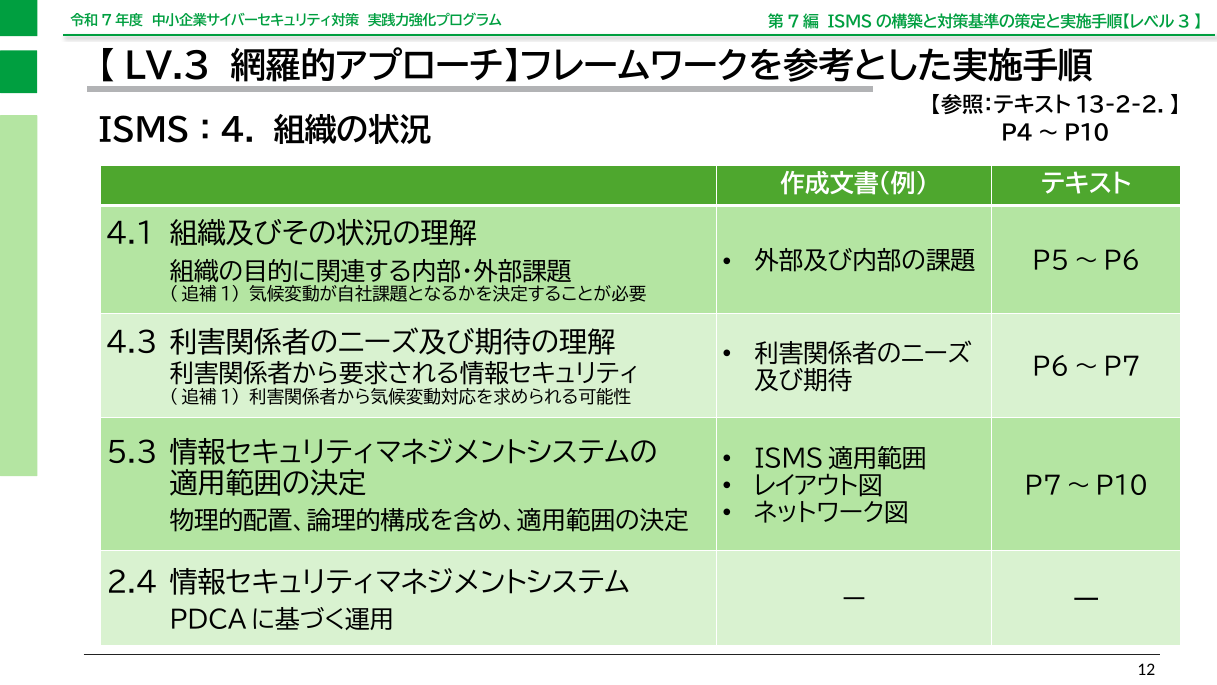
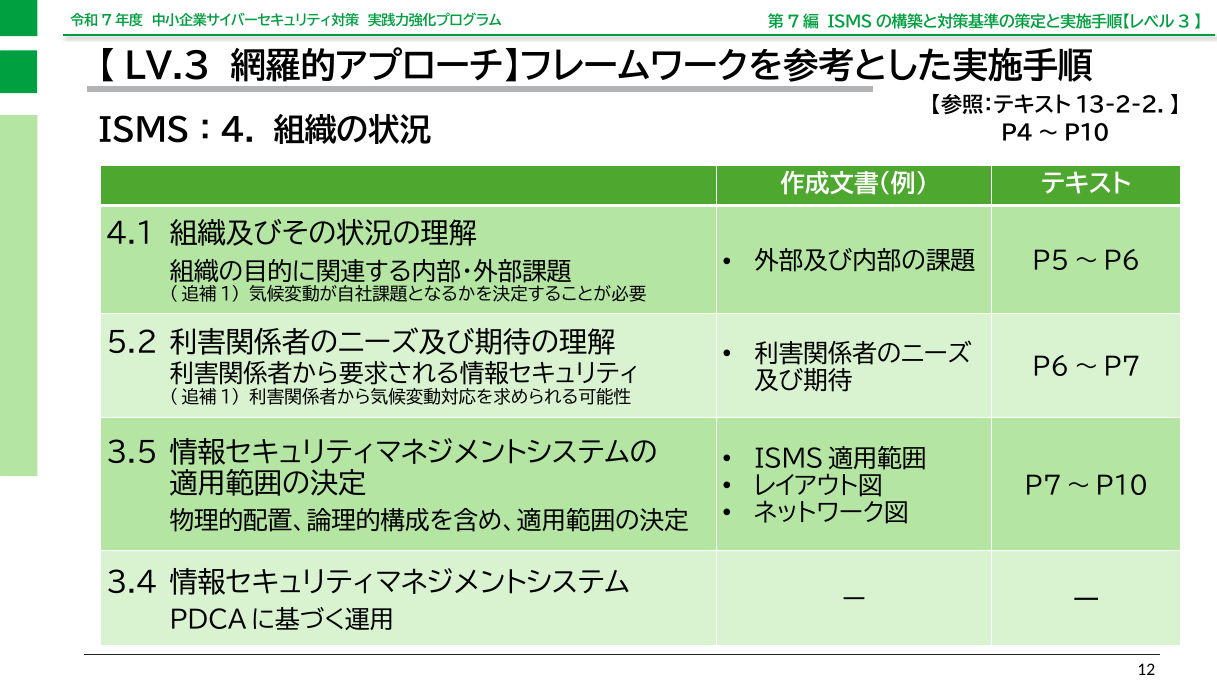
4.3: 4.3 -> 5.2 (132, 343)
5.3: 5.3 -> 3.5 (132, 453)
2.4: 2.4 -> 3.4 (132, 583)
